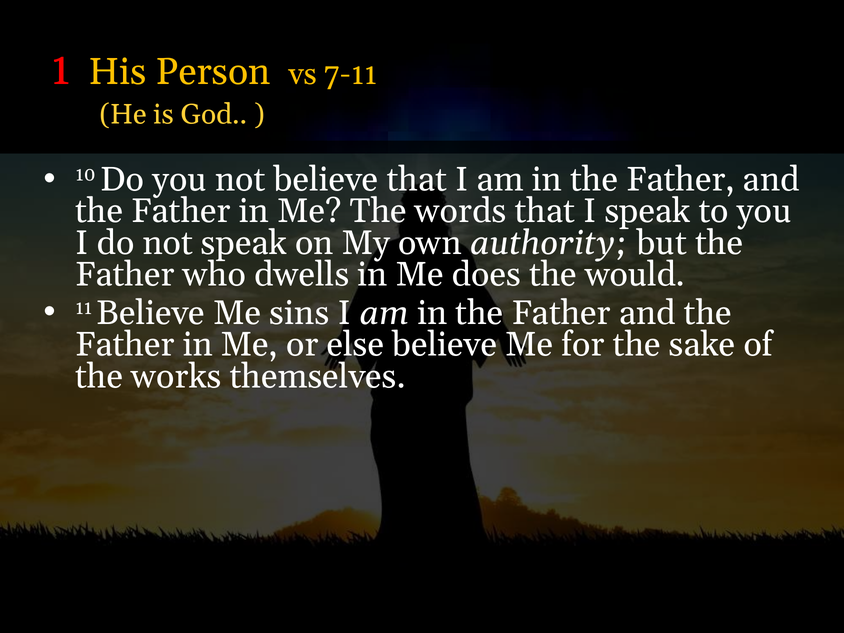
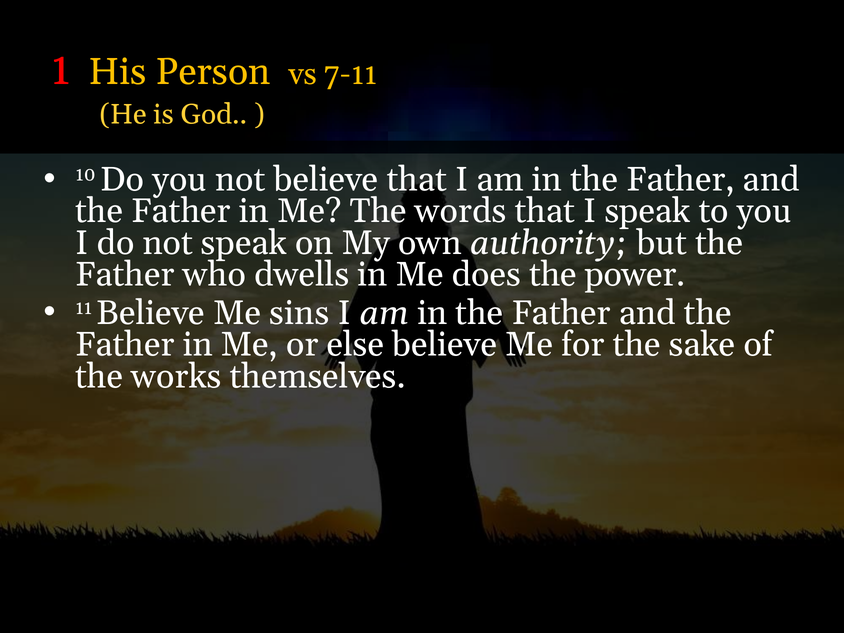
would: would -> power (635, 275)
